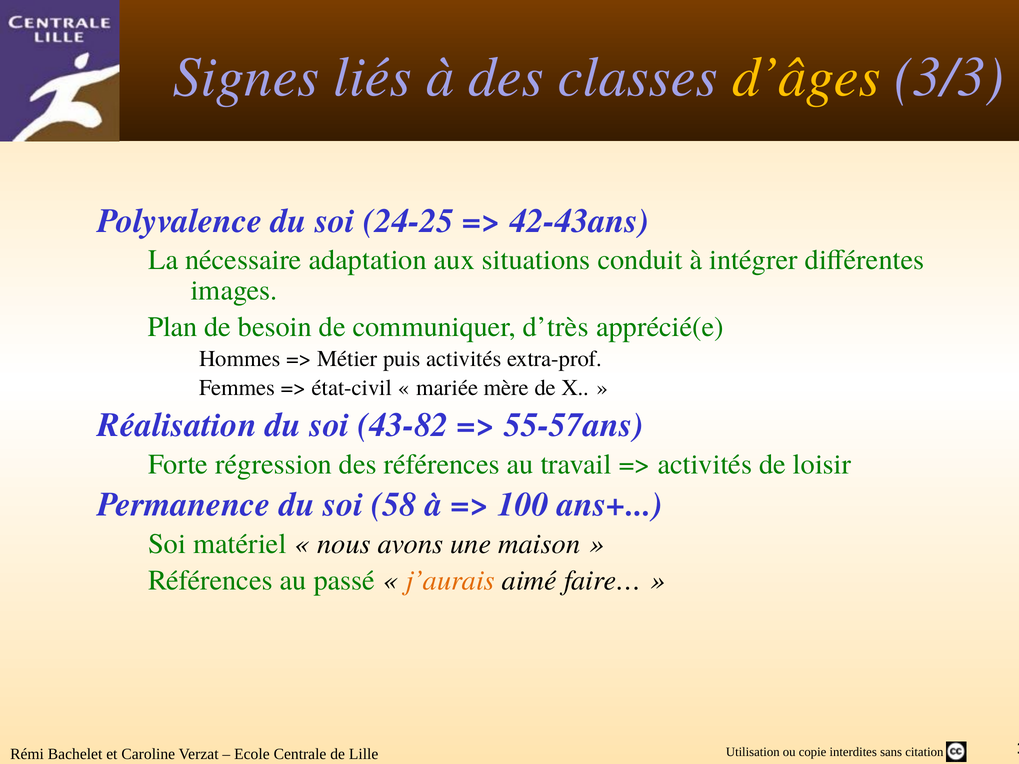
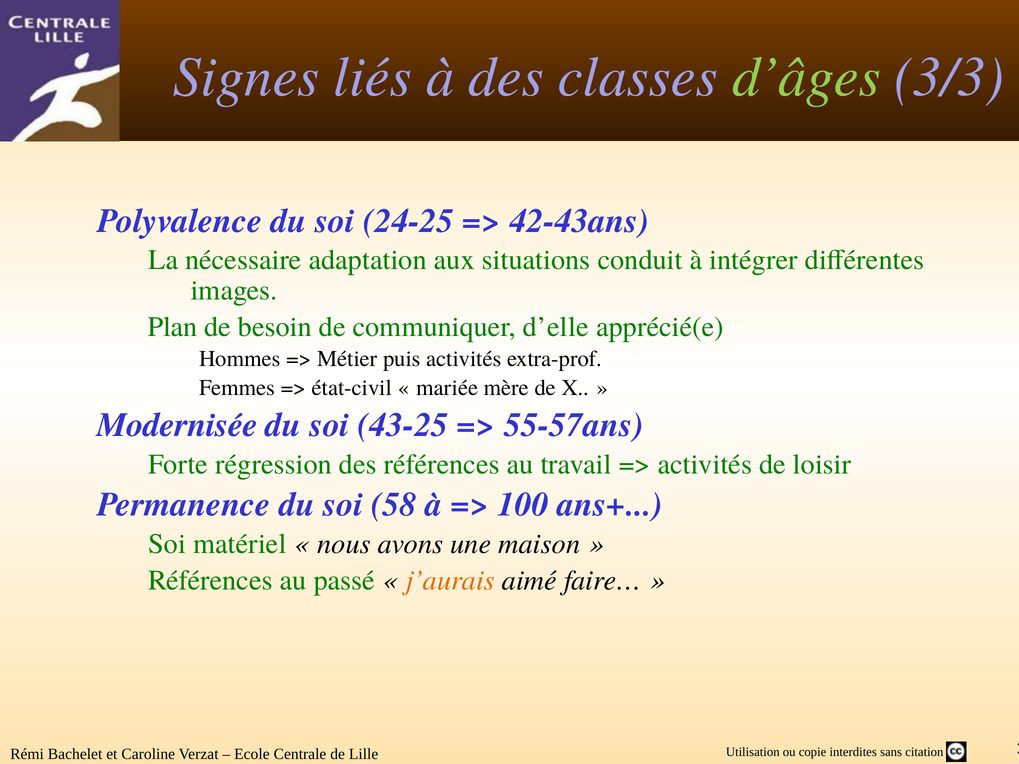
d’âges colour: yellow -> light green (806, 77)
d’très: d’très -> d’elle (556, 327)
Réalisation: Réalisation -> Modernisée (177, 425)
43-82: 43-82 -> 43-25 (403, 425)
